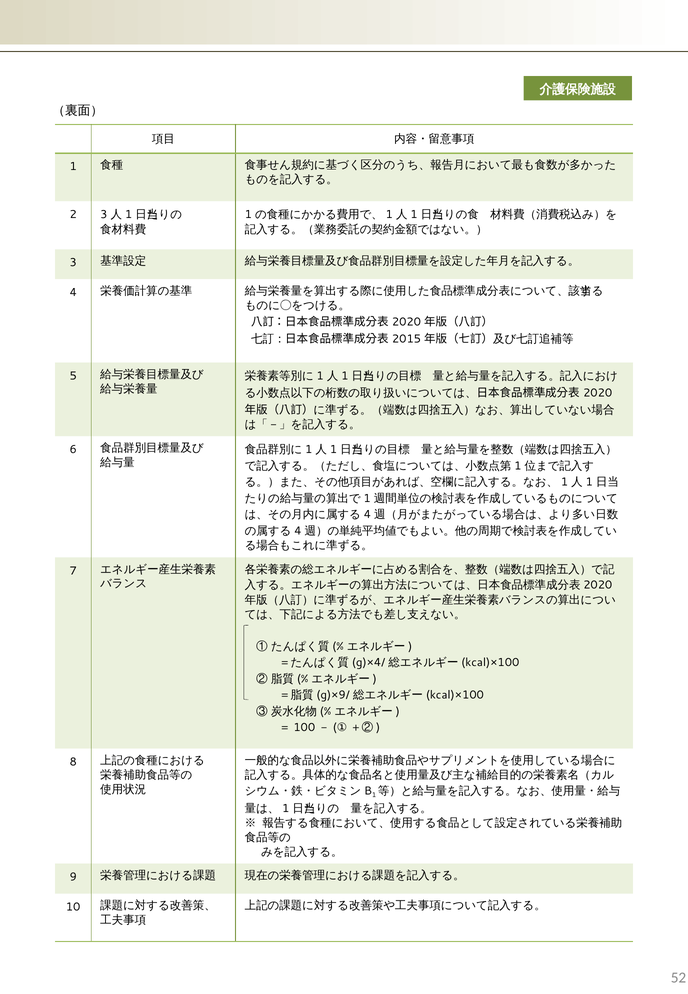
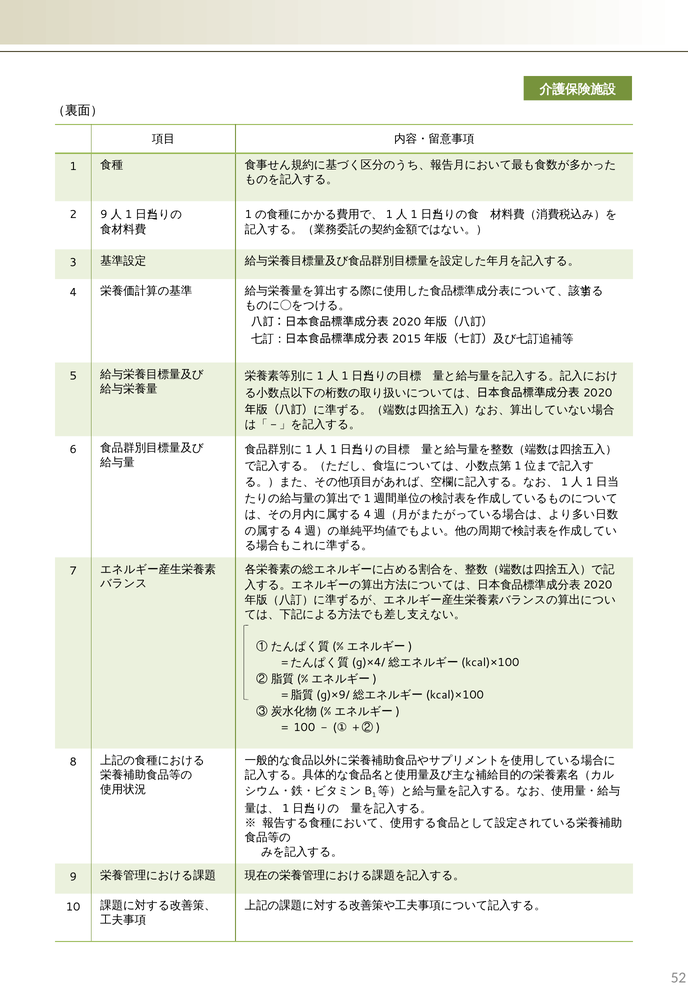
2 3: 3 -> 9 (104, 215)
